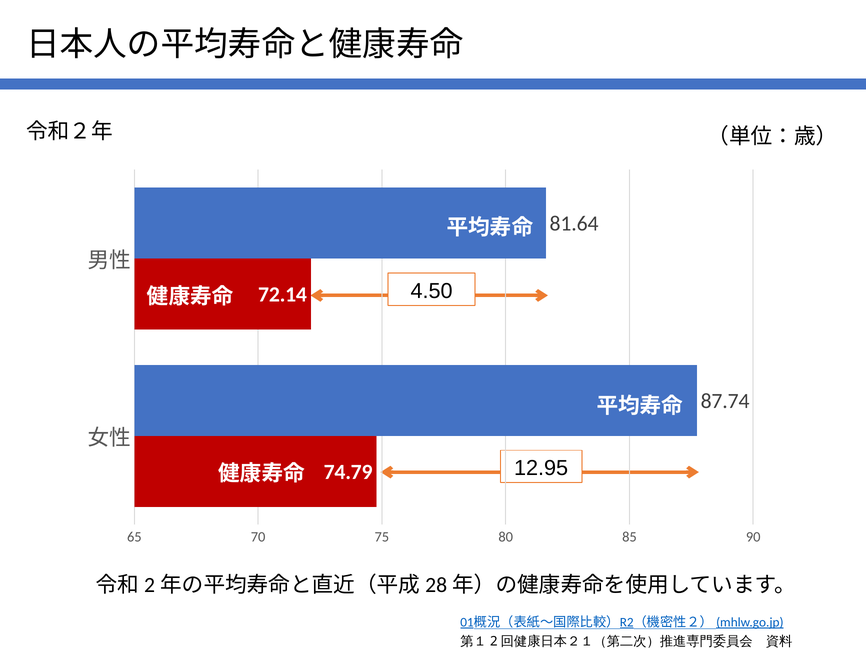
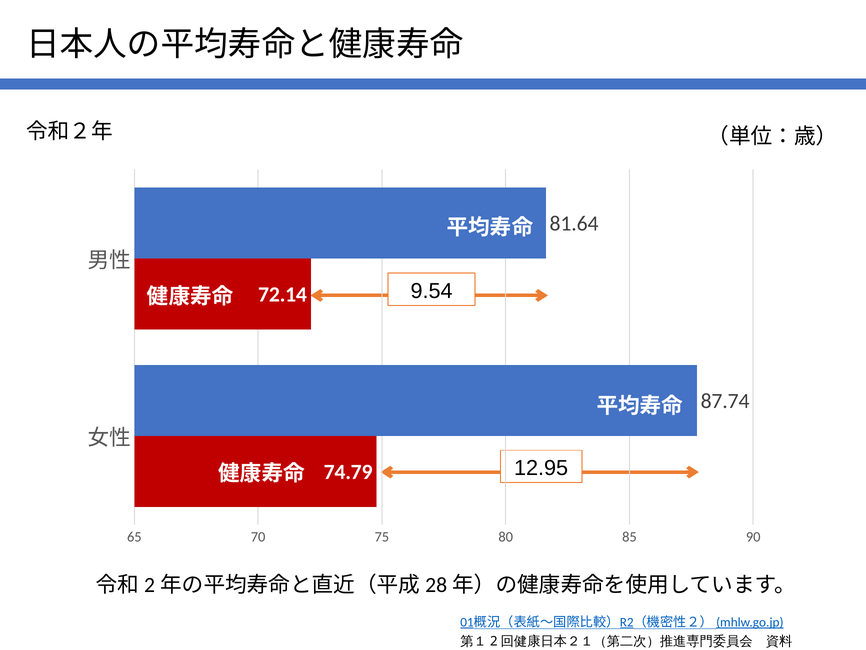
4.50: 4.50 -> 9.54 (432, 291)
